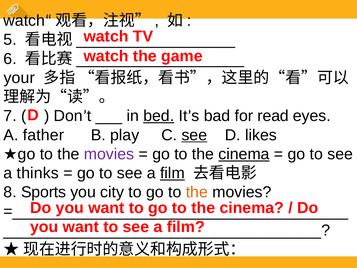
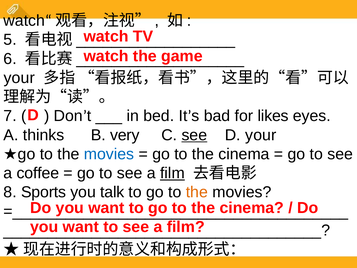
bed underline: present -> none (159, 116)
read: read -> likes (273, 116)
father: father -> thinks (44, 135)
play: play -> very (125, 135)
D likes: likes -> your (261, 135)
movies colour: purple -> blue (109, 154)
cinema underline: present -> none (244, 154)
thinks: thinks -> coffee (38, 173)
city: city -> talk (112, 192)
